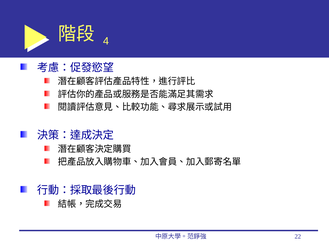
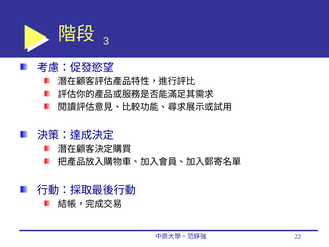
4: 4 -> 3 (106, 41)
